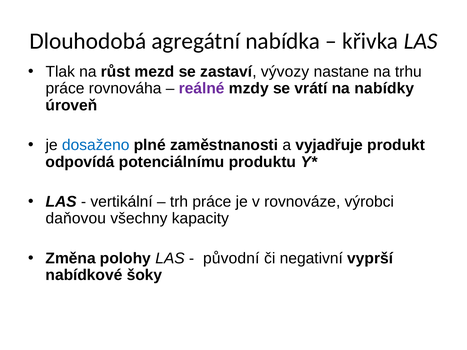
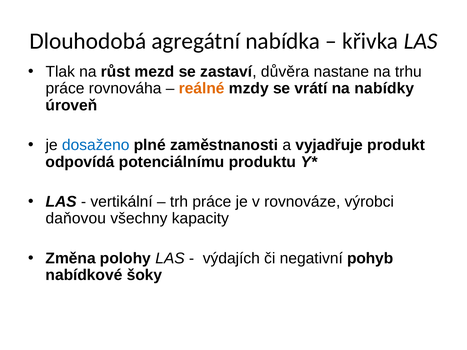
vývozy: vývozy -> důvěra (285, 72)
reálné colour: purple -> orange (202, 89)
původní: původní -> výdajích (231, 258)
vyprší: vyprší -> pohyb (370, 258)
